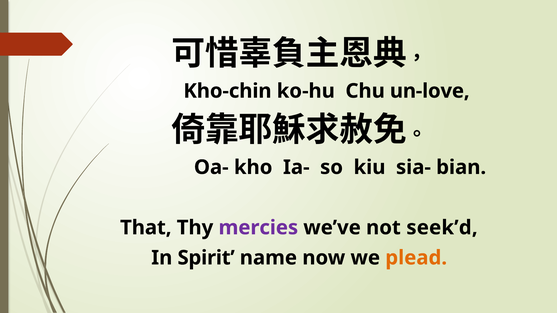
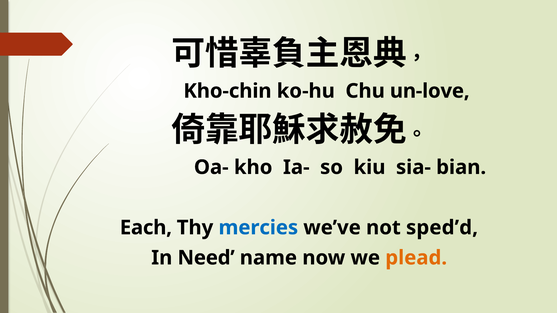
That: That -> Each (146, 228)
mercies colour: purple -> blue (258, 228)
seek’d: seek’d -> sped’d (442, 228)
Spirit: Spirit -> Need (206, 258)
